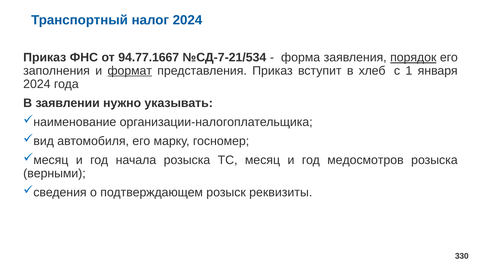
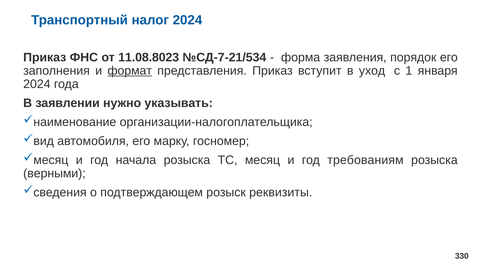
94.77.1667: 94.77.1667 -> 11.08.8023 (149, 58)
порядок underline: present -> none (413, 58)
хлеб: хлеб -> уход (372, 71)
медосмотров: медосмотров -> требованиям (365, 160)
